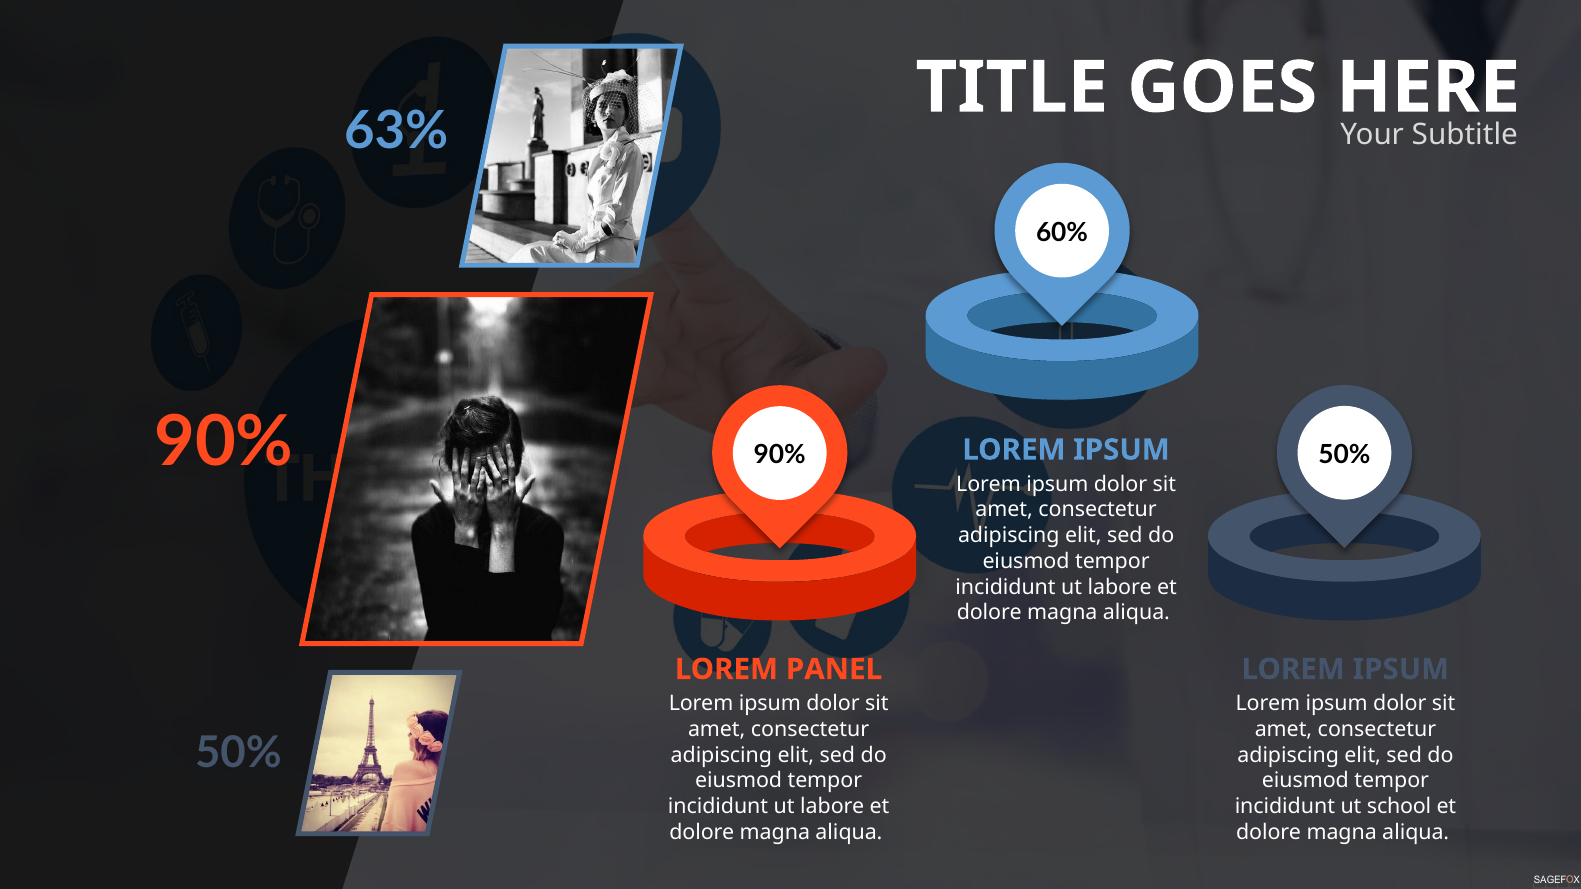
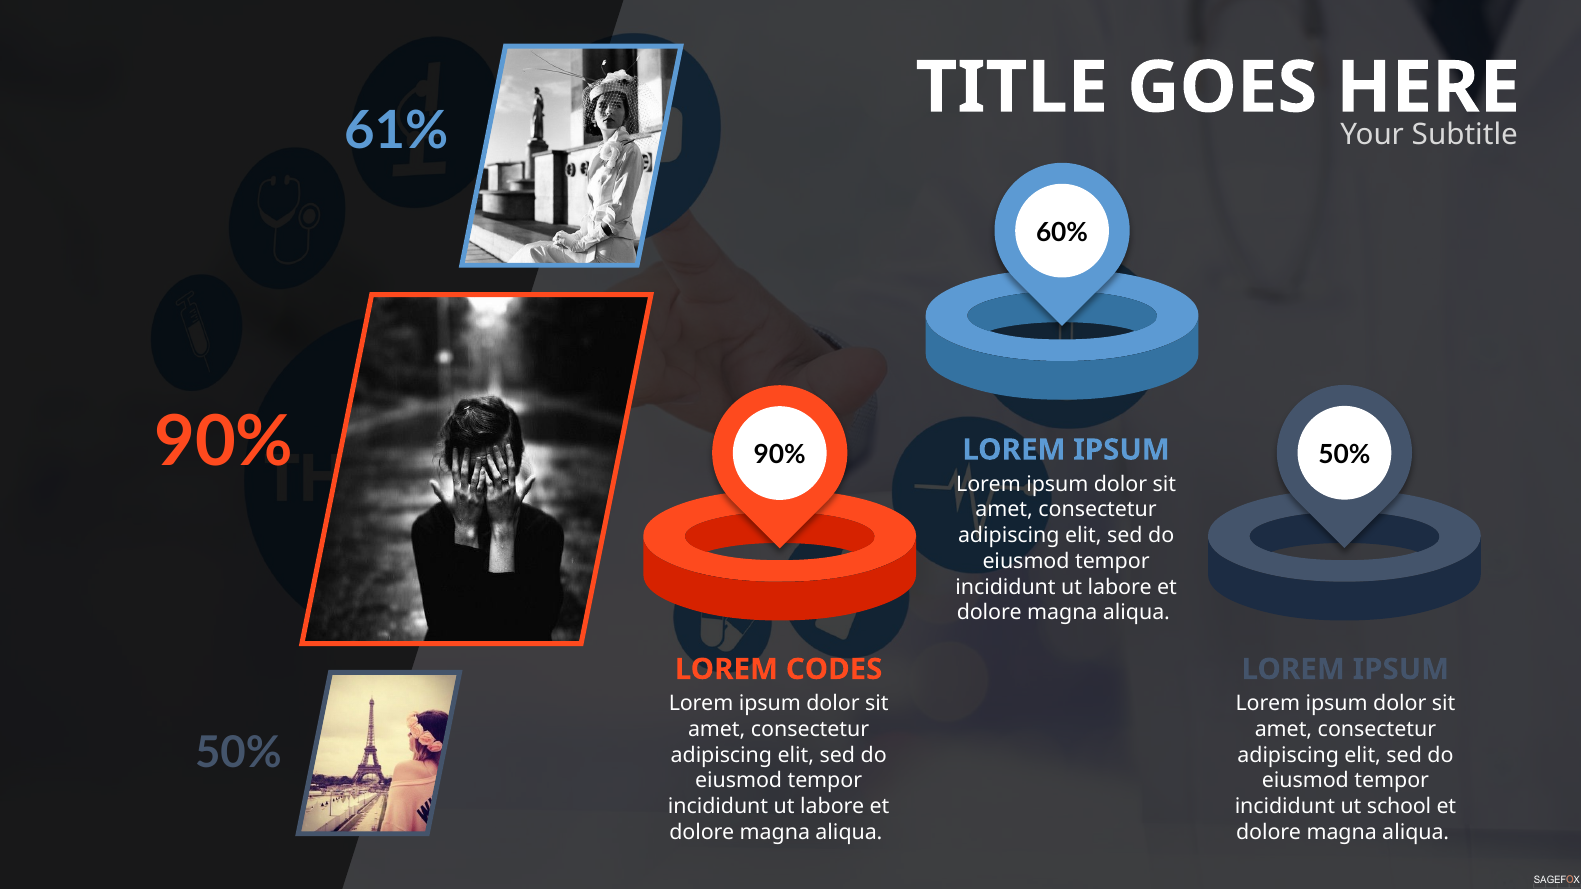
63%: 63% -> 61% (396, 132)
PANEL: PANEL -> CODES (834, 669)
